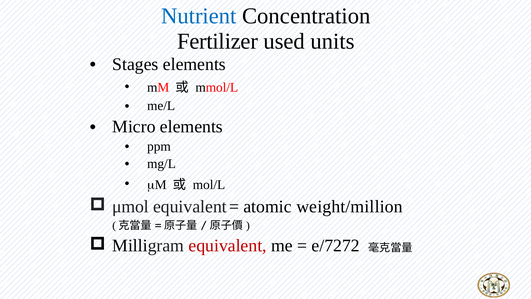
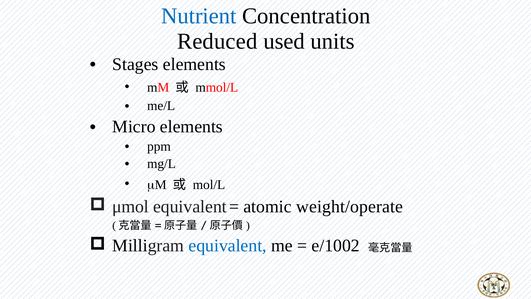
Fertilizer: Fertilizer -> Reduced (217, 41)
weight/million: weight/million -> weight/operate (350, 206)
equivalent colour: red -> blue (228, 246)
e/7272: e/7272 -> e/1002 (336, 246)
